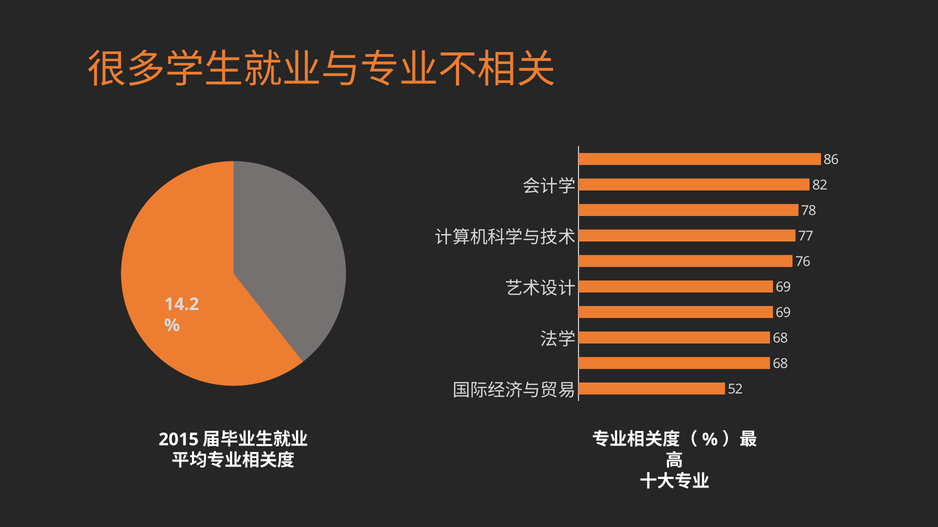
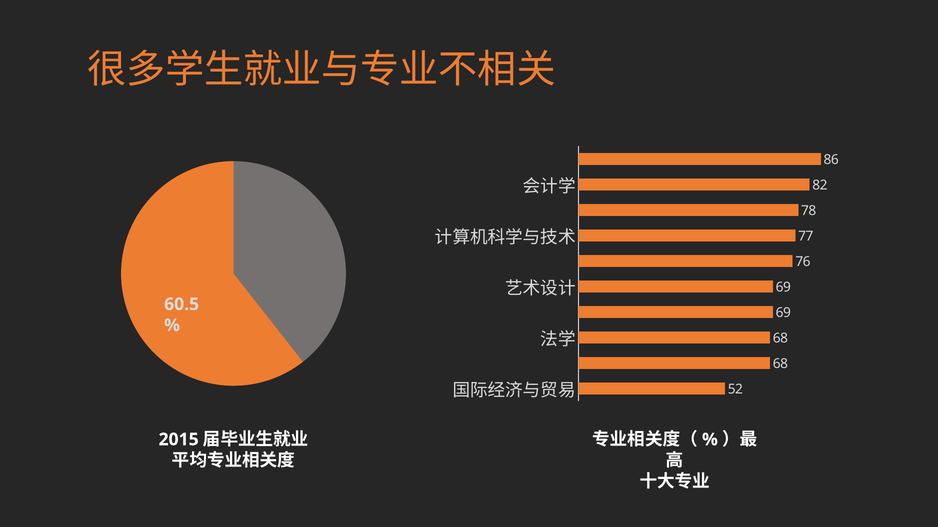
14.2: 14.2 -> 60.5 (182, 305)
